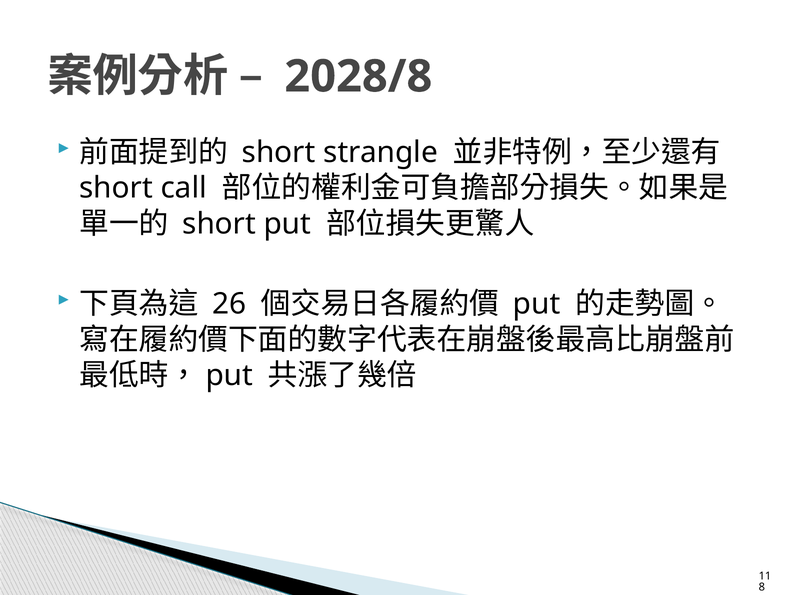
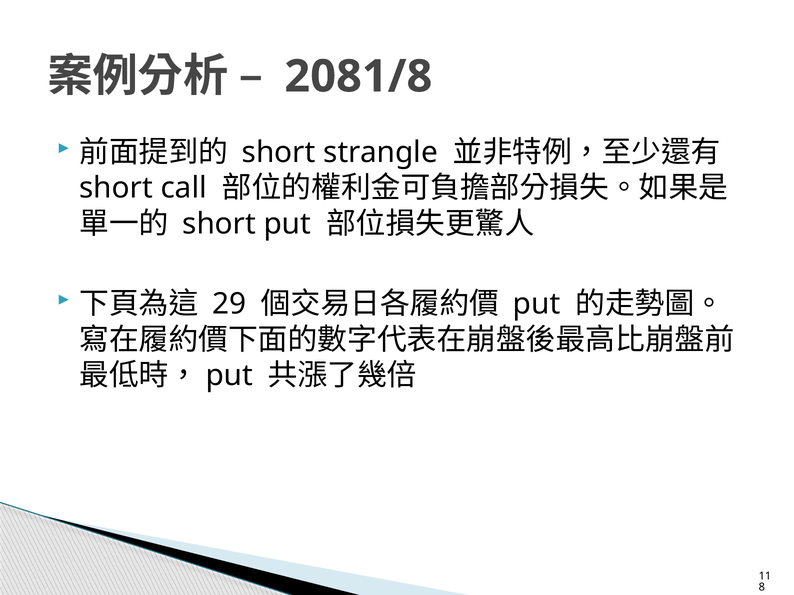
2028/8: 2028/8 -> 2081/8 (358, 77)
26: 26 -> 29 (229, 304)
